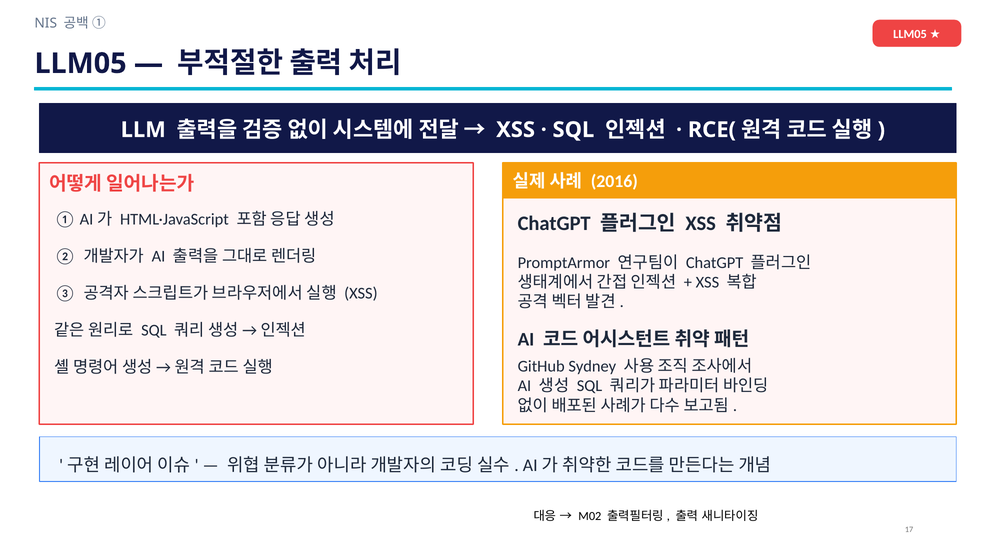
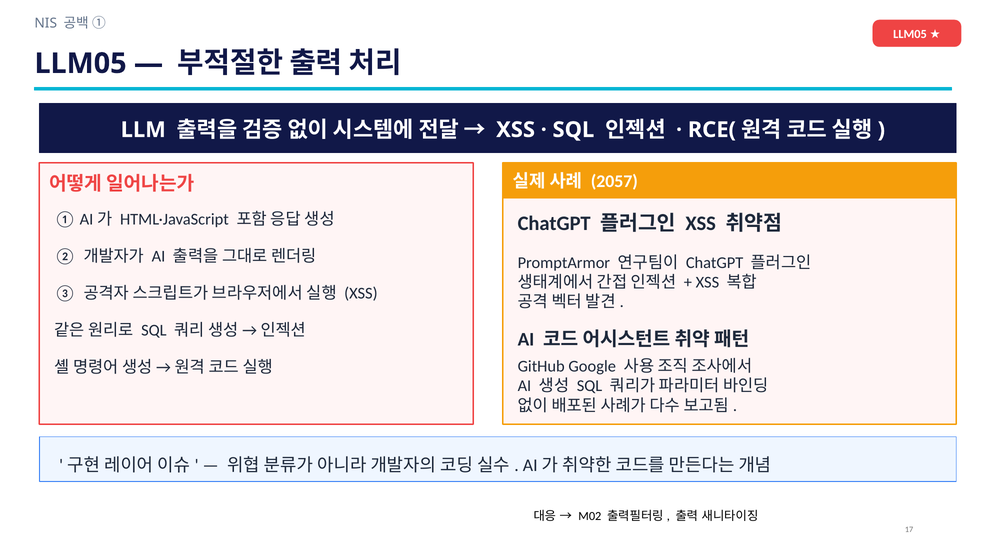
2016: 2016 -> 2057 (614, 181)
Sydney: Sydney -> Google (592, 366)
